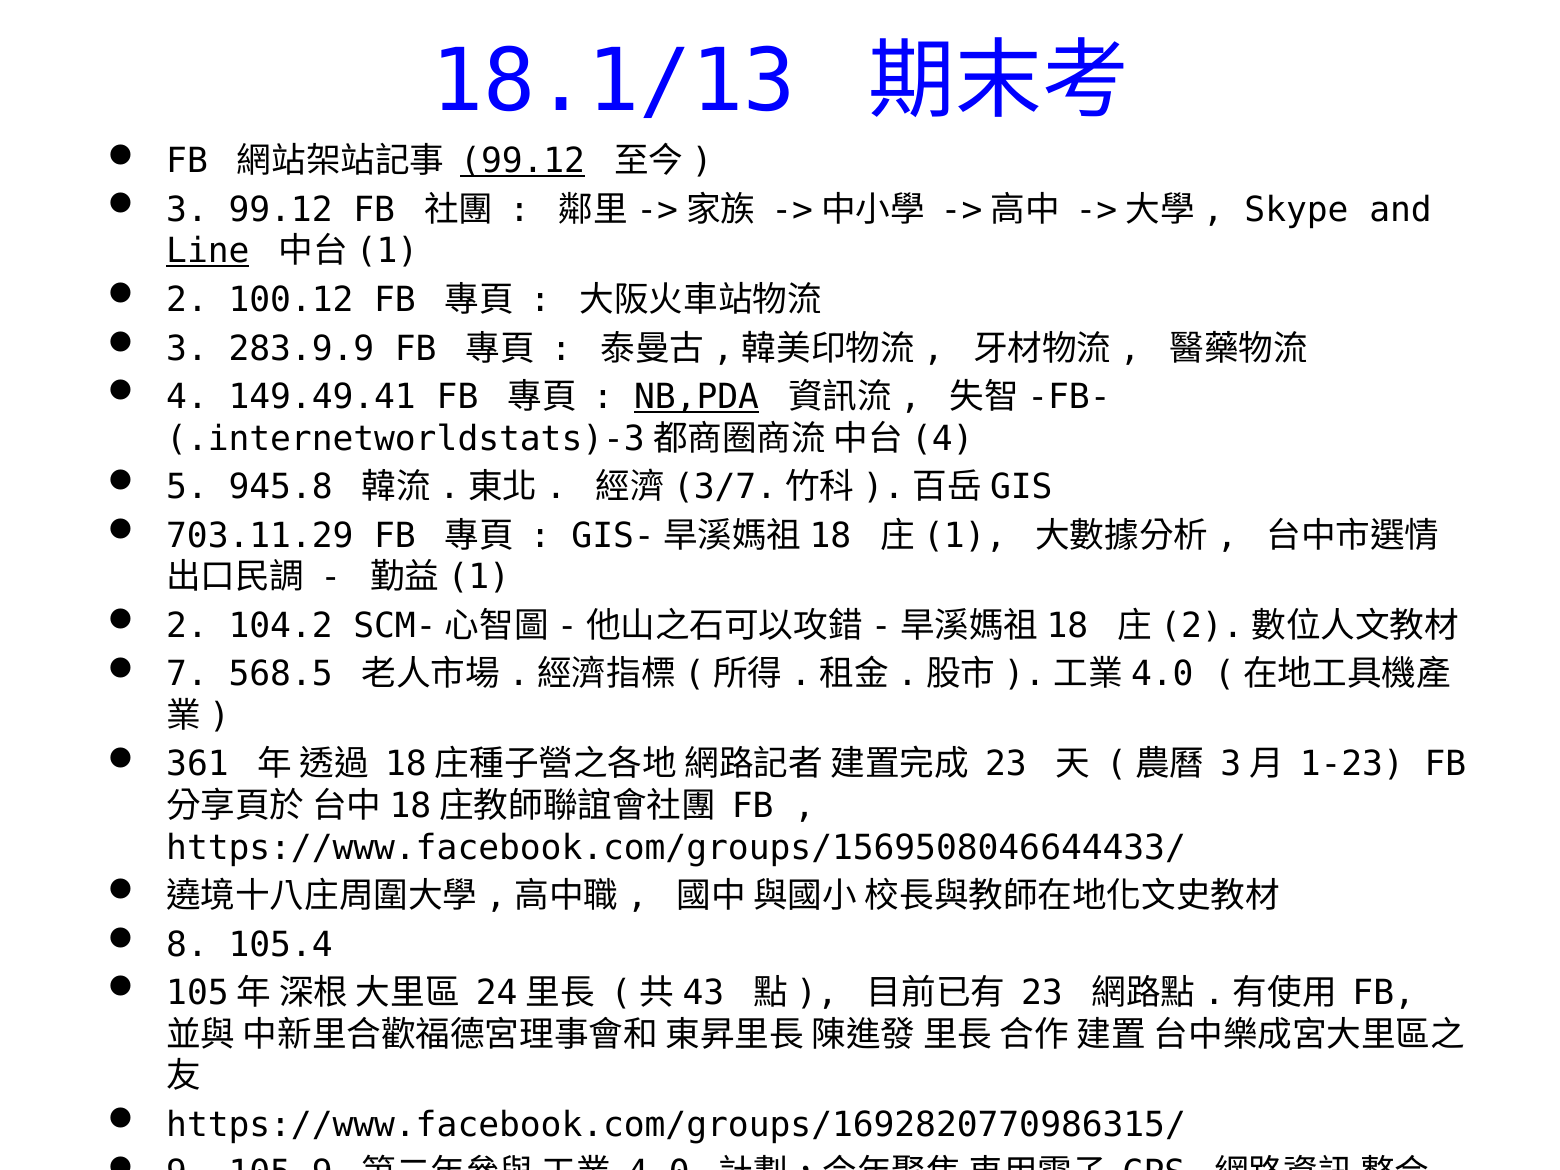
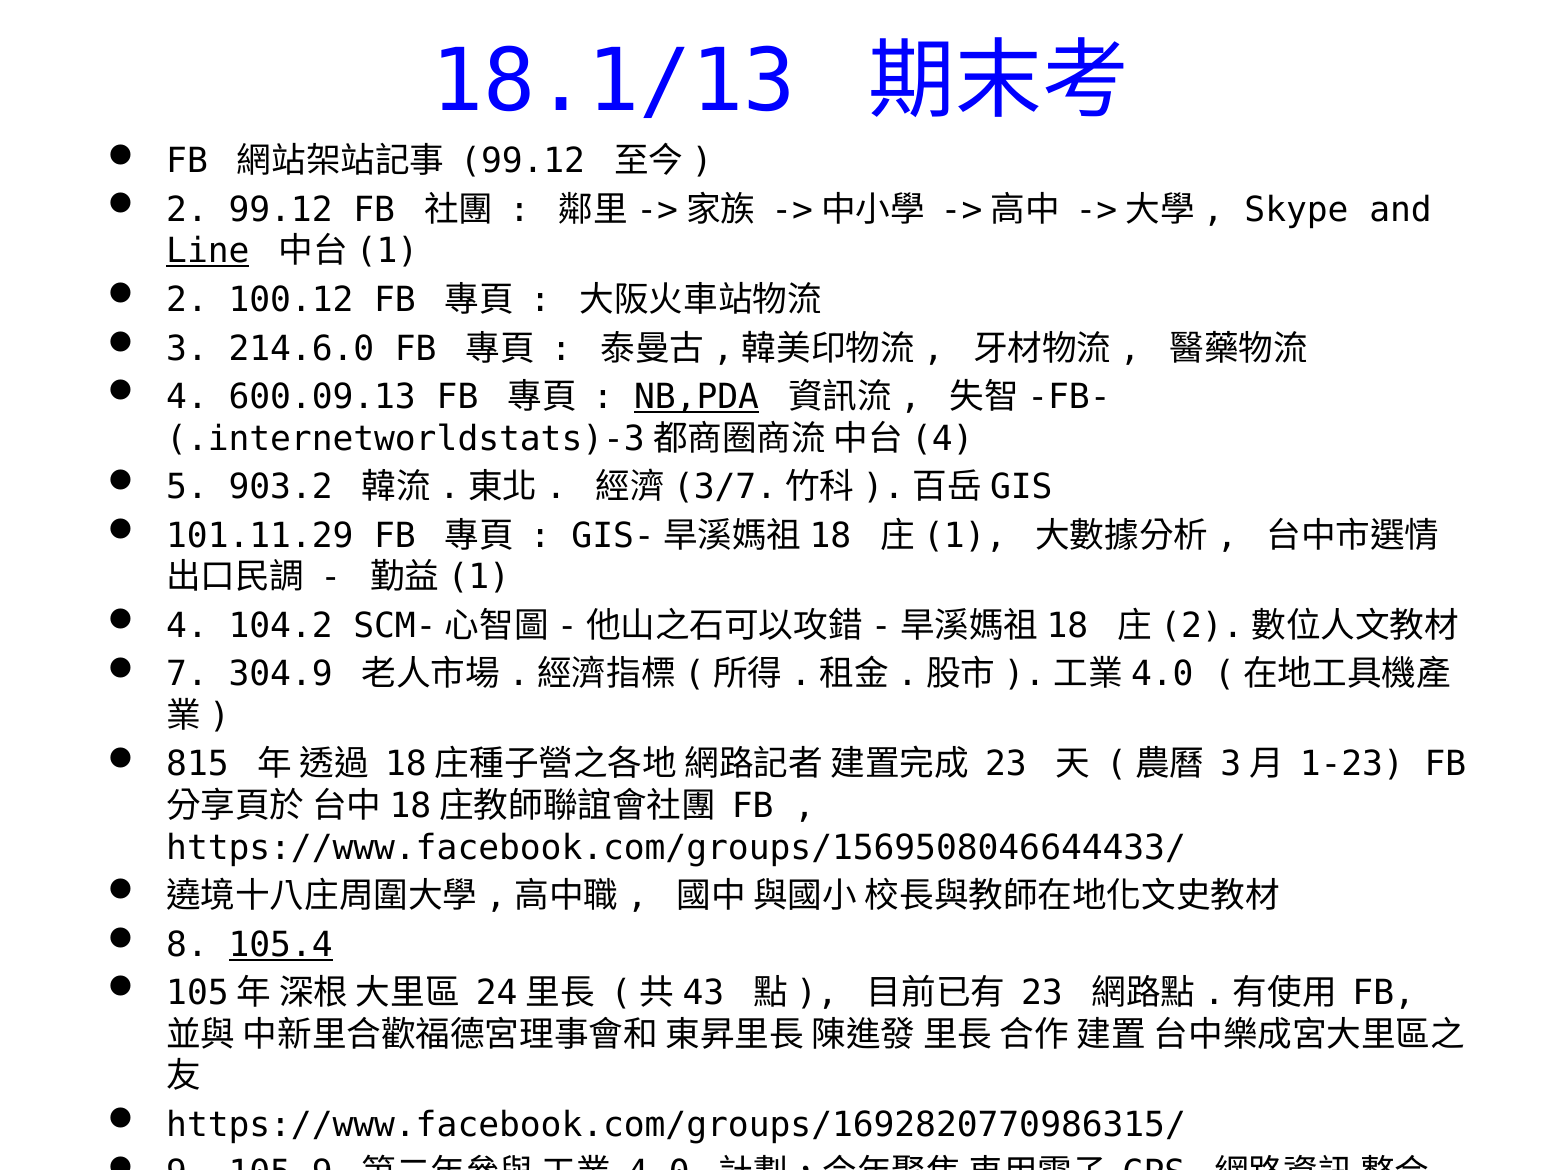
99.12 underline: present -> none (523, 161)
3: 3 -> 2 (187, 210)
283.9.9: 283.9.9 -> 214.6.0 (301, 349)
149.49.41: 149.49.41 -> 600.09.13 (322, 397)
945.8: 945.8 -> 903.2 (281, 487)
703.11.29: 703.11.29 -> 101.11.29 (260, 536)
2: 2 -> 4 (187, 626)
568.5: 568.5 -> 304.9 (281, 674)
361: 361 -> 815 (197, 764)
105.4 underline: none -> present (281, 945)
